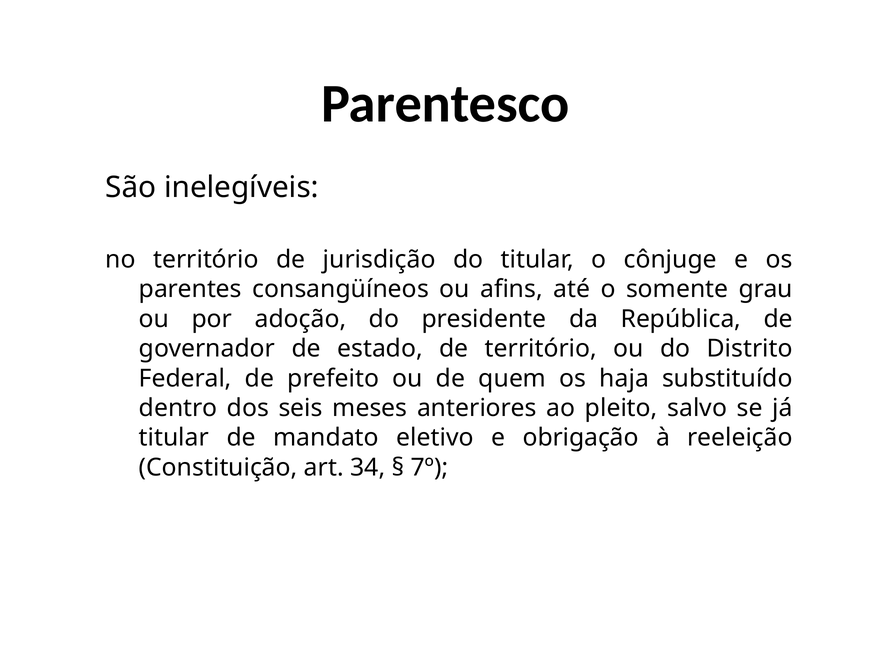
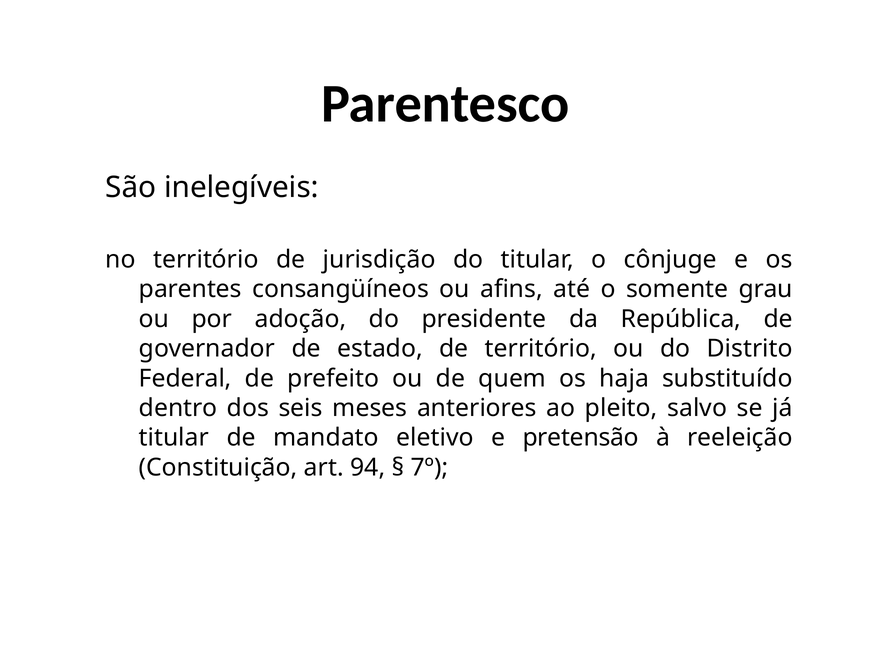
obrigação: obrigação -> pretensão (581, 438)
34: 34 -> 94 (368, 468)
